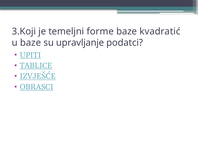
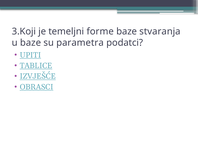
kvadratić: kvadratić -> stvaranja (160, 31)
upravljanje: upravljanje -> parametra (80, 43)
